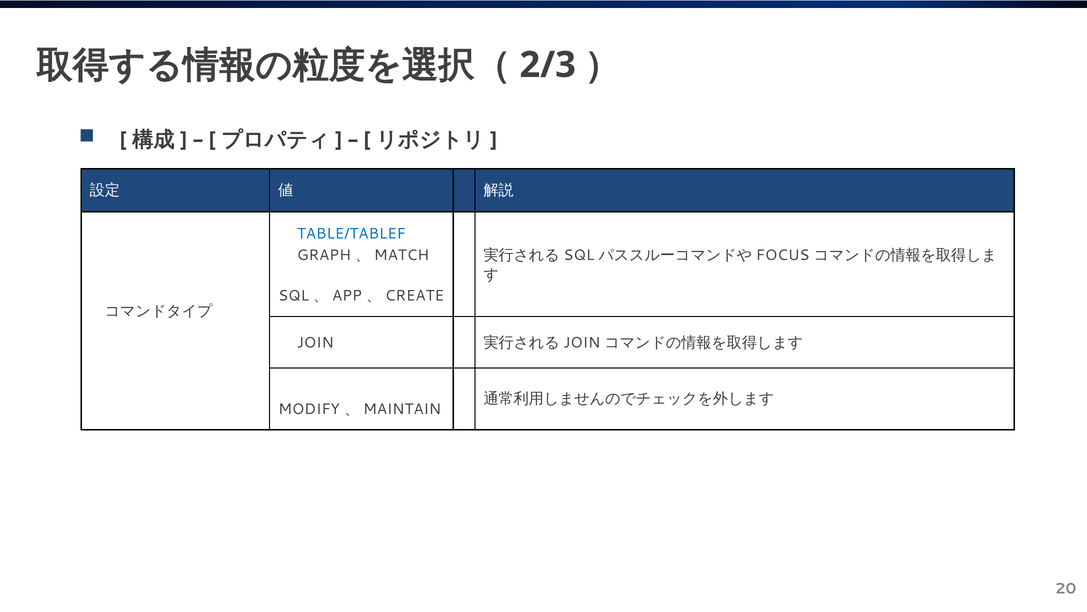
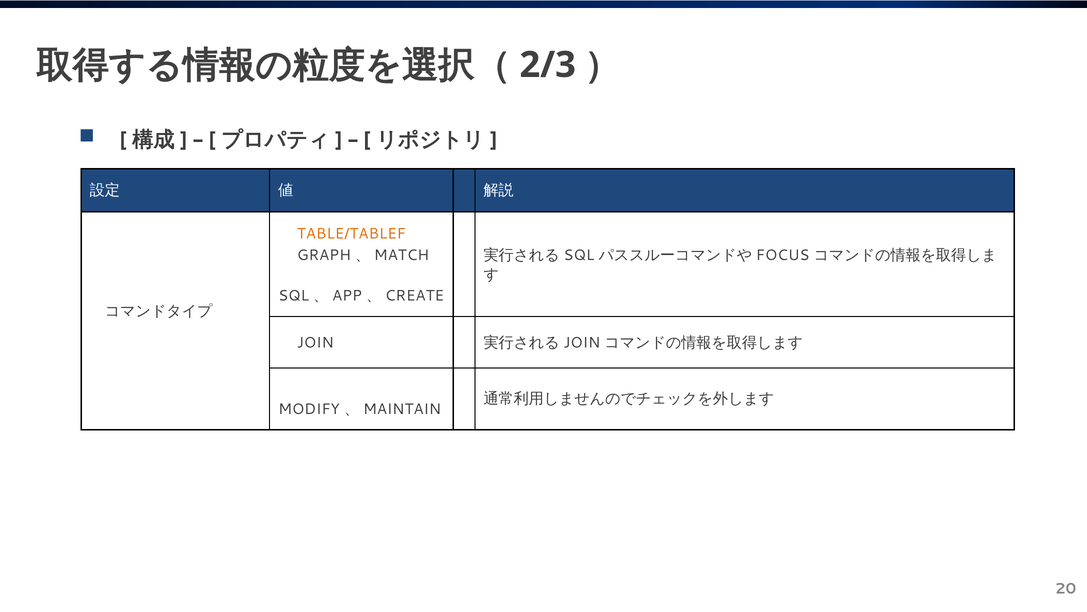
TABLE/TABLEF colour: blue -> orange (351, 234)
